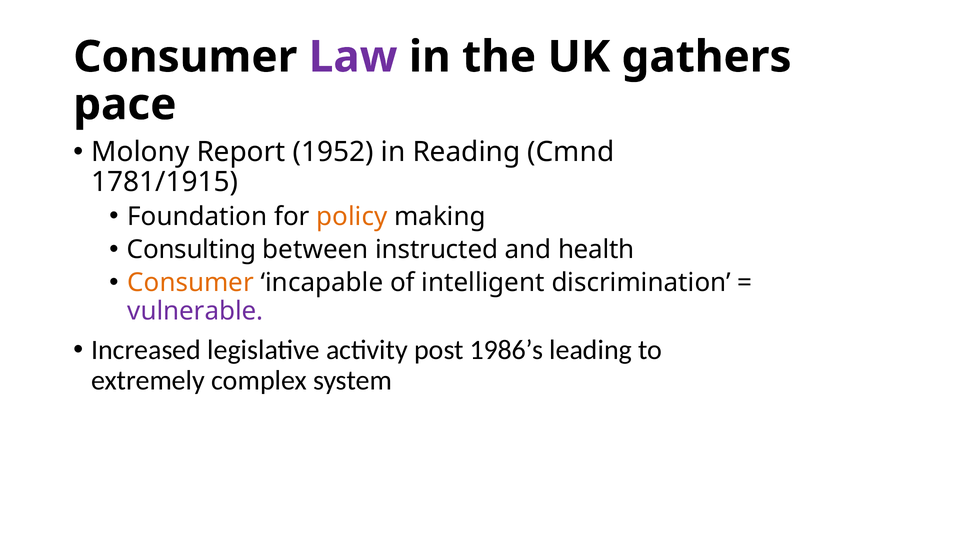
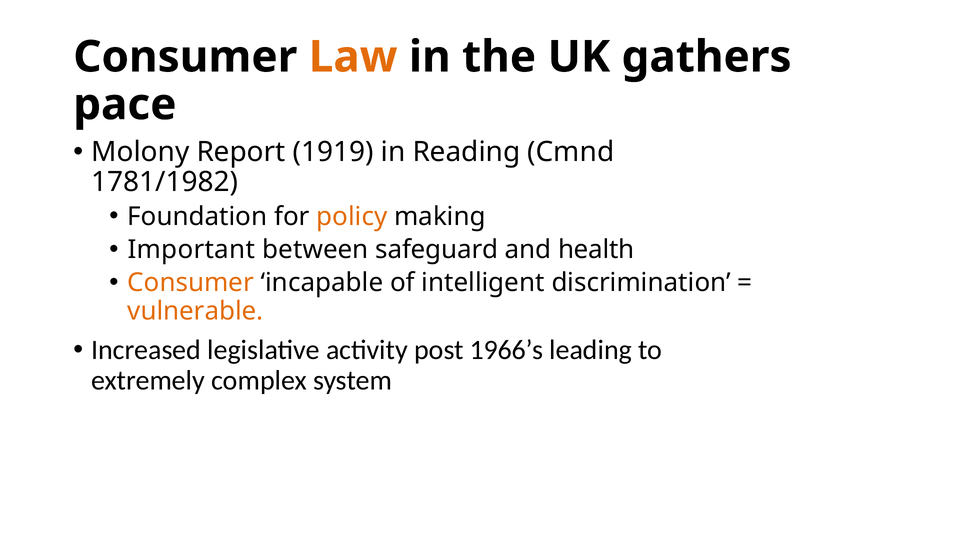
Law colour: purple -> orange (353, 57)
1952: 1952 -> 1919 (333, 152)
1781/1915: 1781/1915 -> 1781/1982 (165, 182)
Consulting: Consulting -> Important (191, 249)
instructed: instructed -> safeguard (437, 249)
vulnerable colour: purple -> orange (195, 311)
1986’s: 1986’s -> 1966’s (507, 350)
